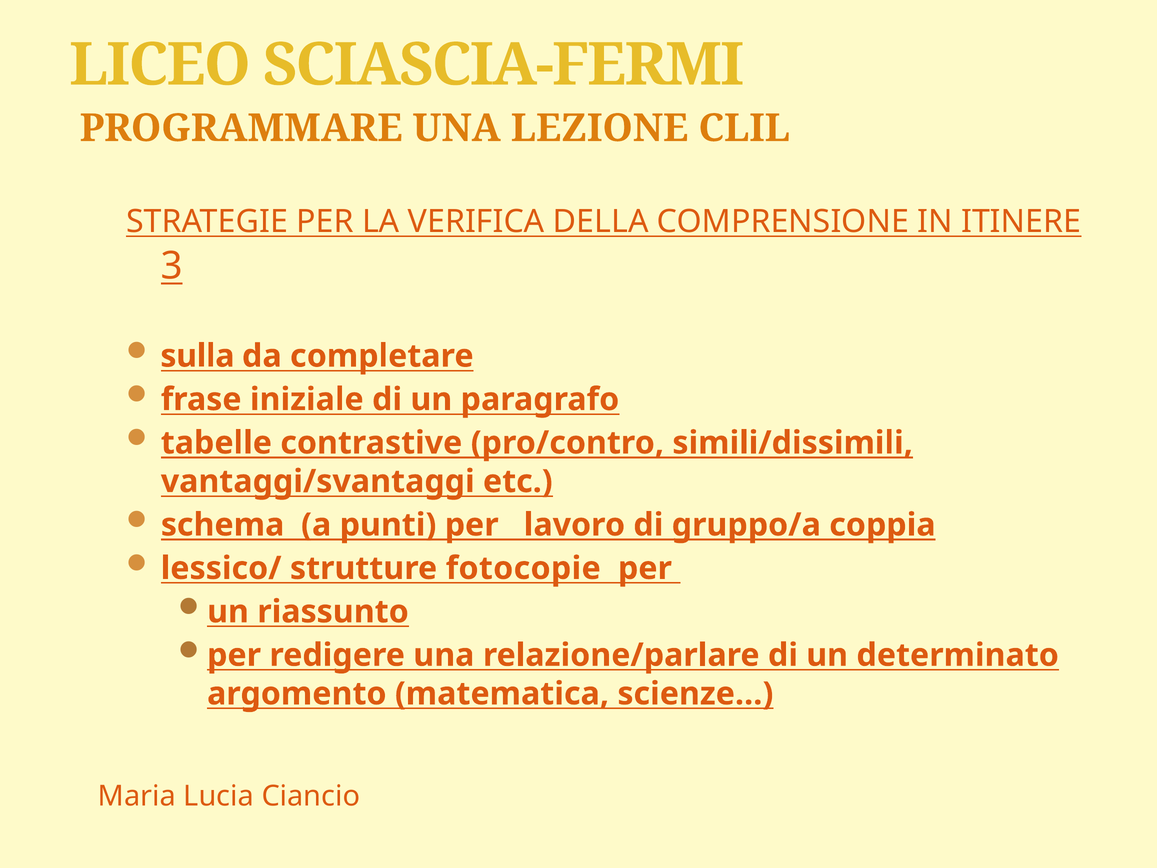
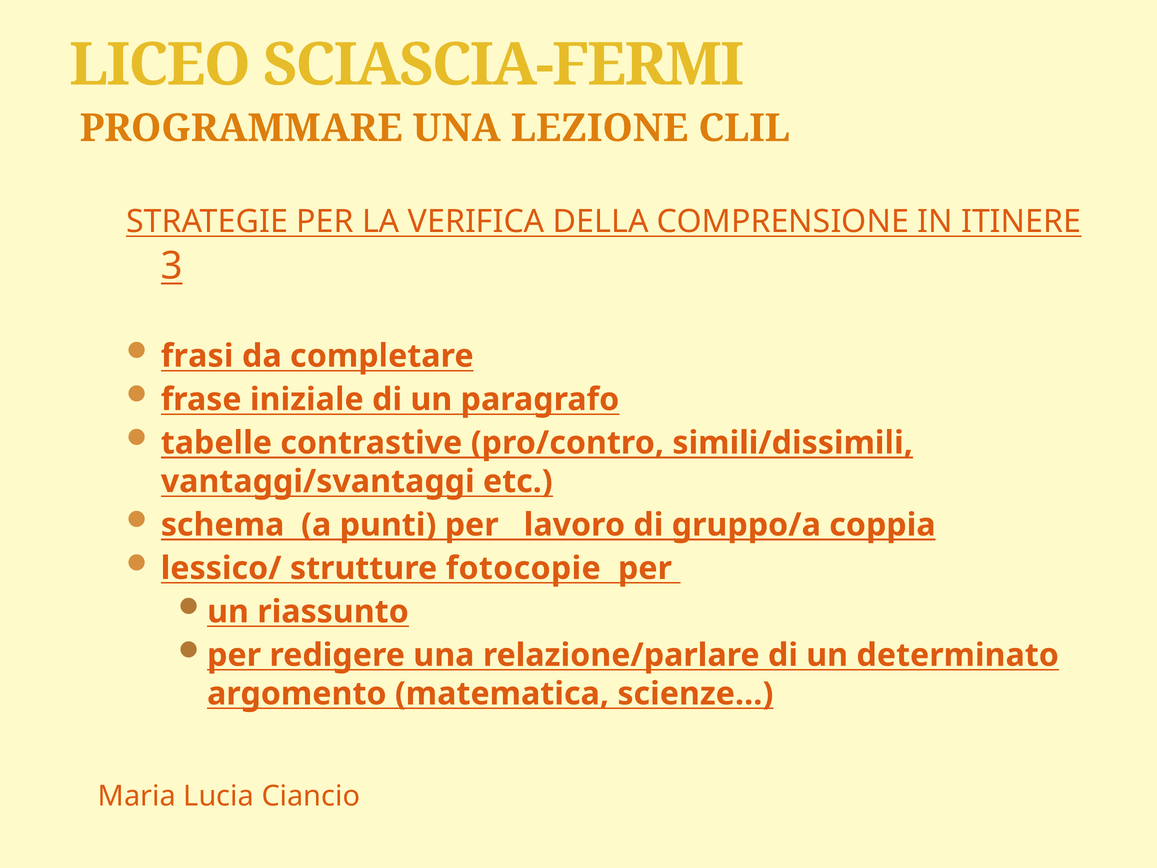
sulla: sulla -> frasi (197, 356)
